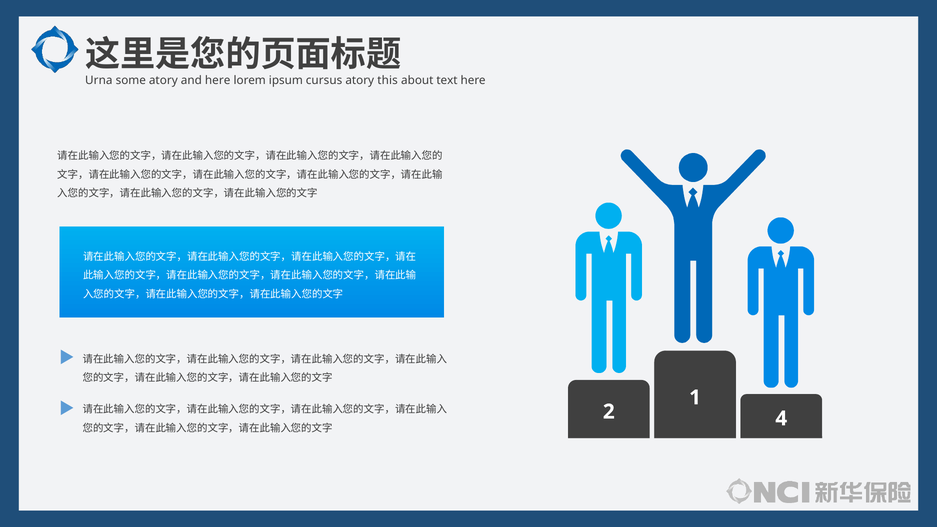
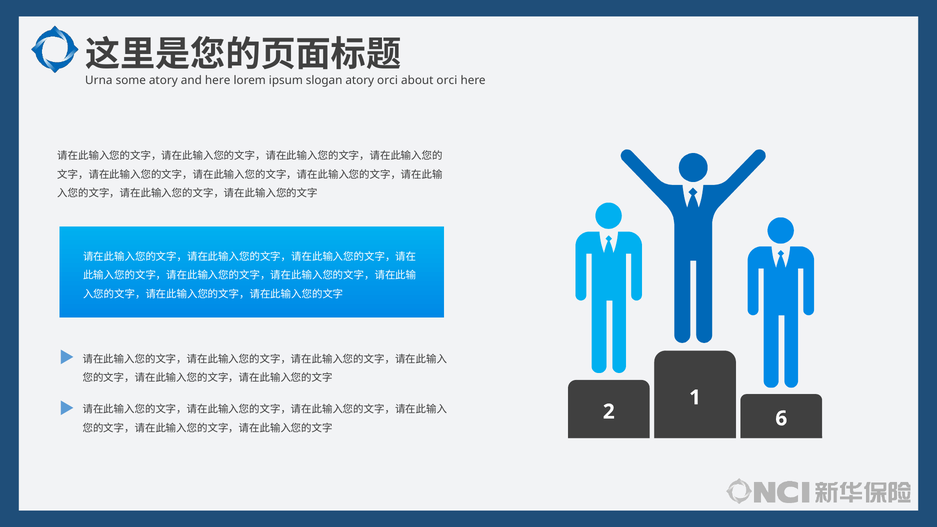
cursus: cursus -> slogan (324, 80)
atory this: this -> orci (388, 80)
about text: text -> orci (447, 80)
4: 4 -> 6 (781, 419)
